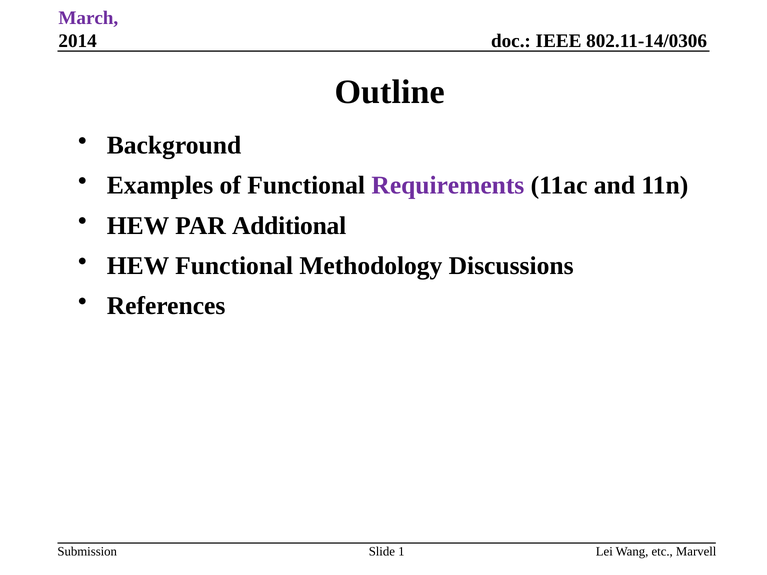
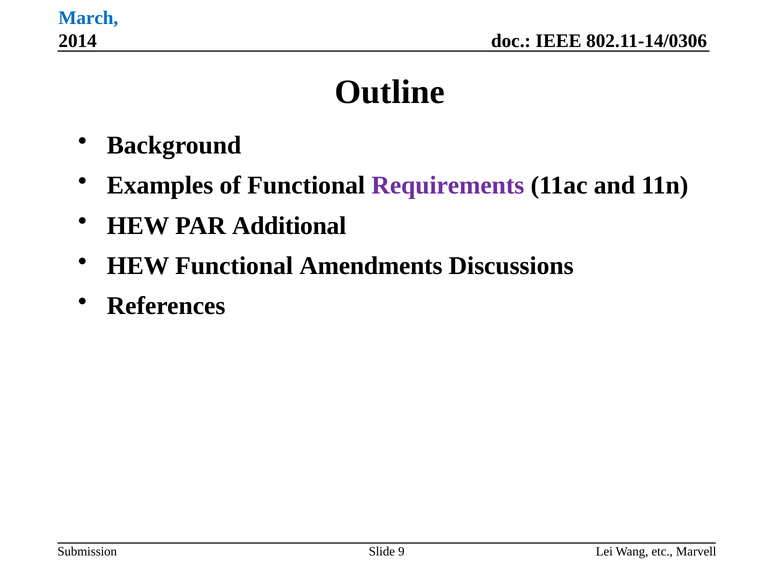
March colour: purple -> blue (88, 18)
Methodology: Methodology -> Amendments (371, 266)
1: 1 -> 9 (401, 552)
